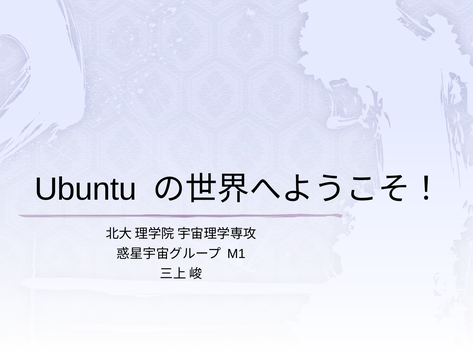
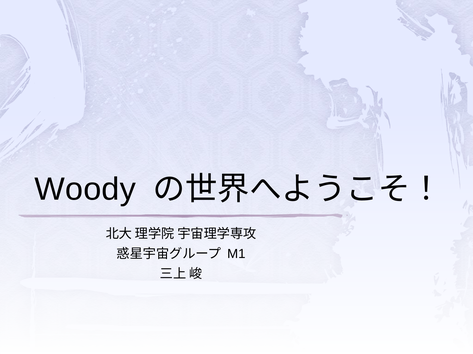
Ubuntu: Ubuntu -> Woody (85, 190)
